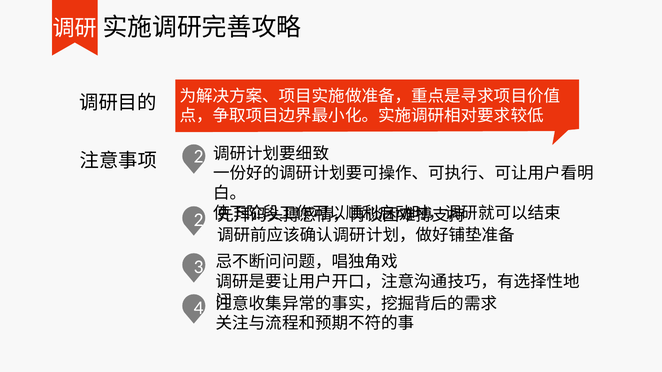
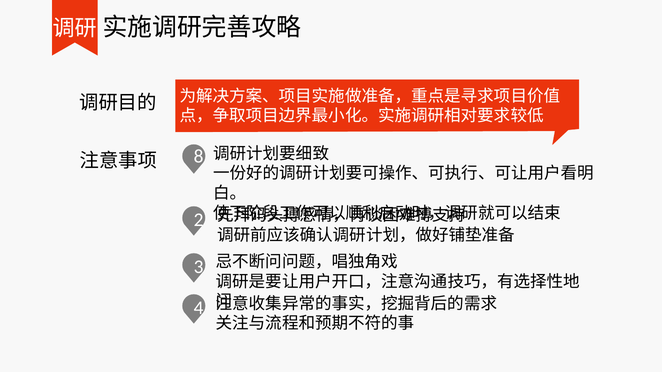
2: 2 -> 8 (199, 157)
